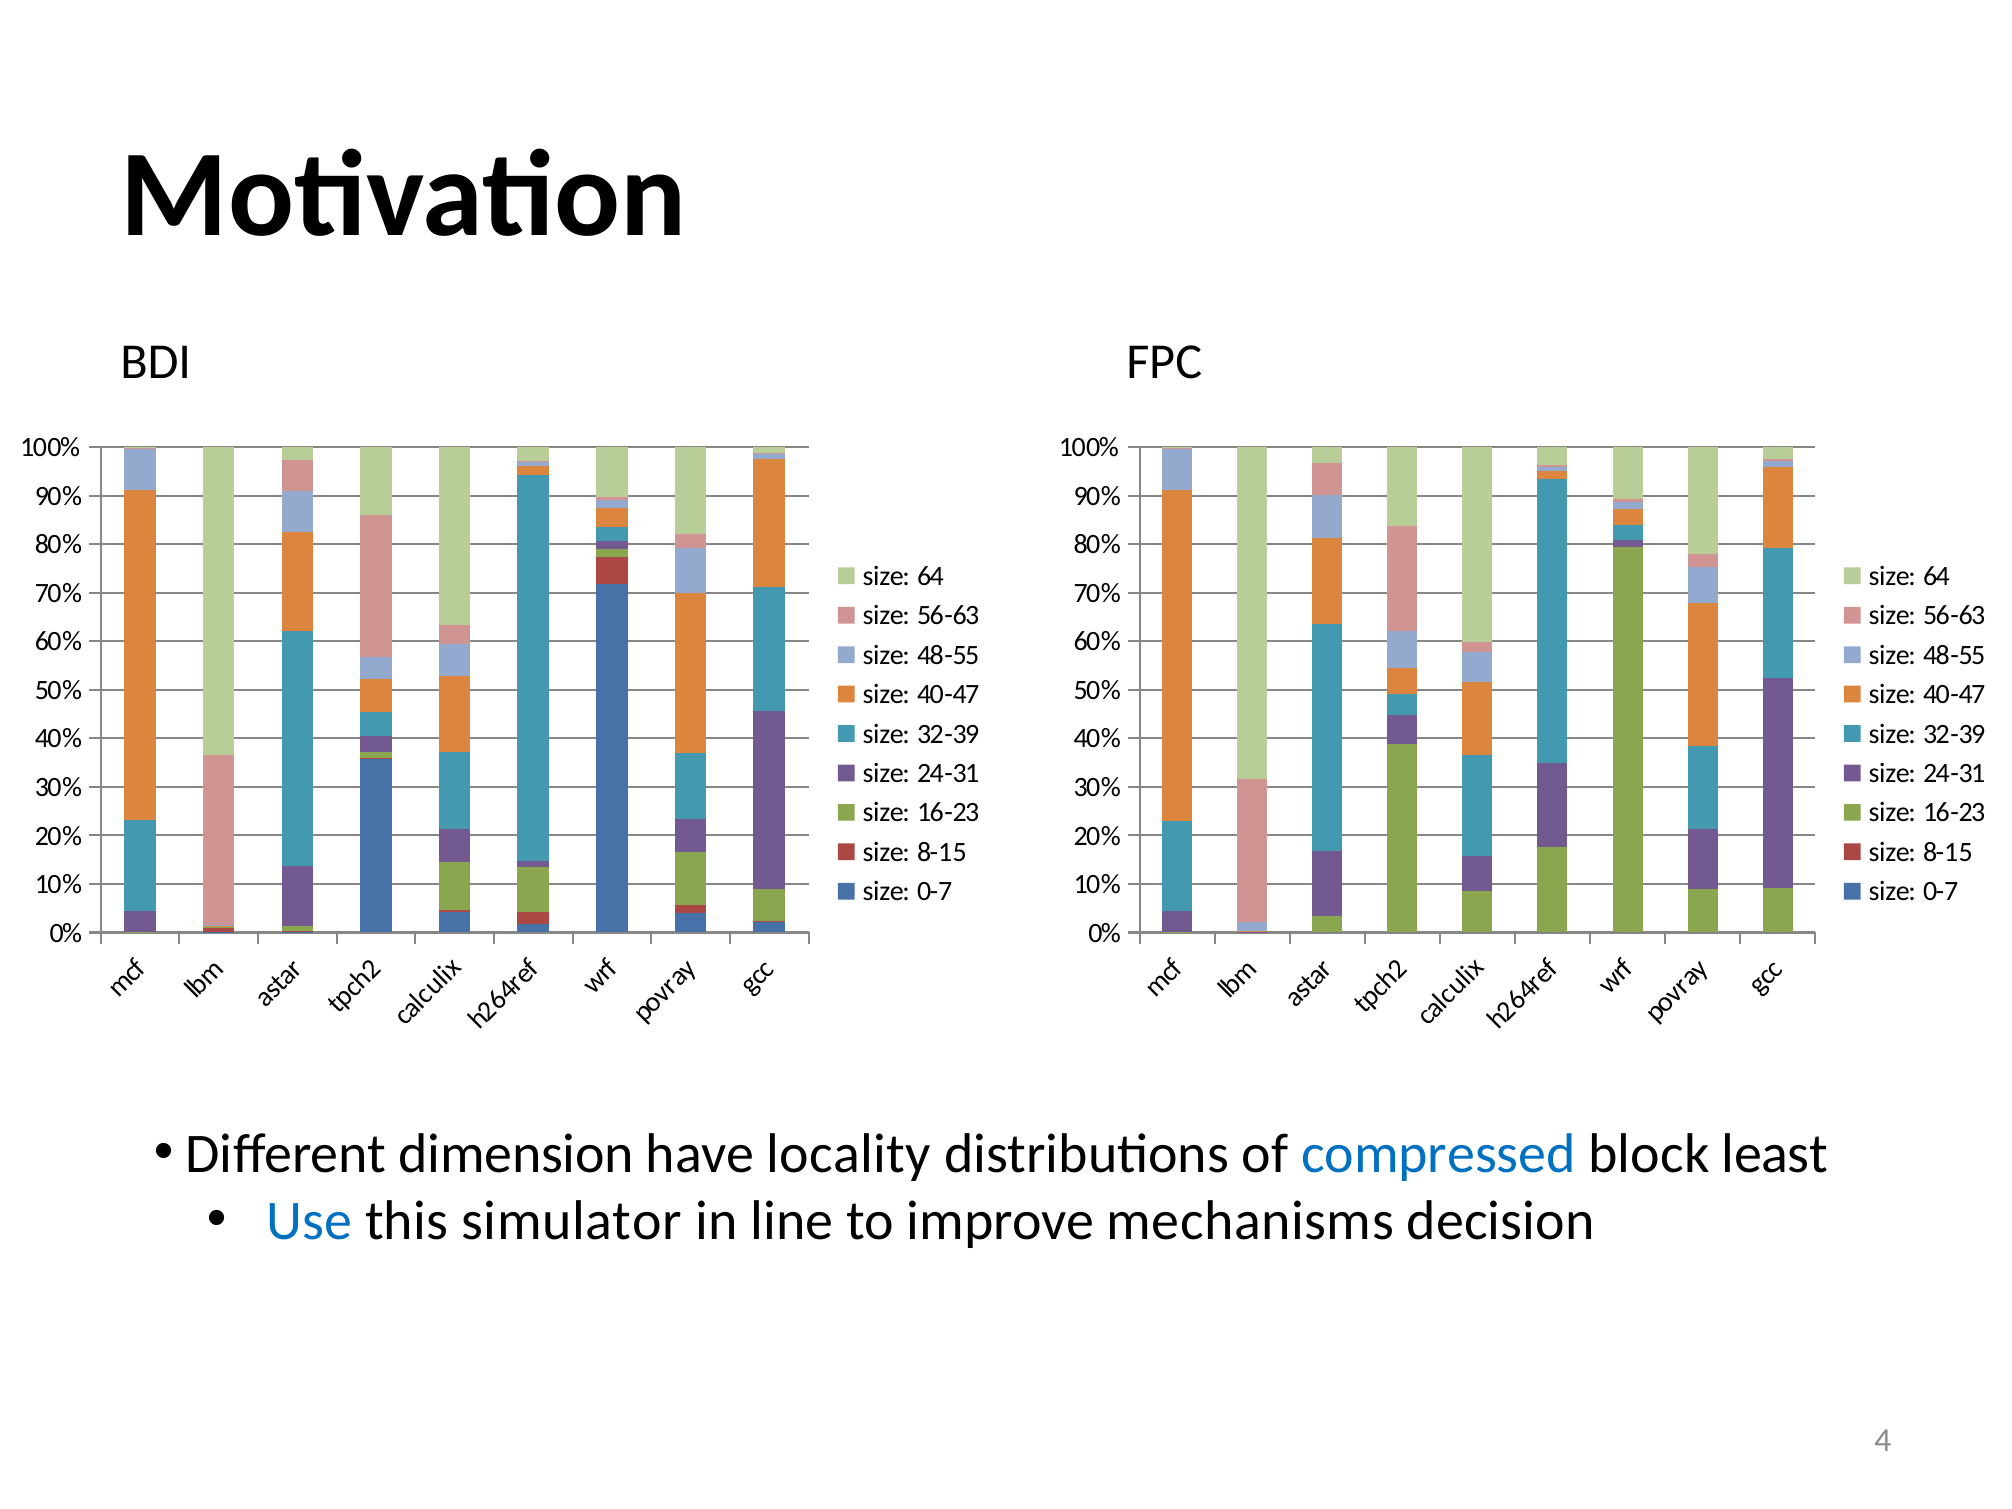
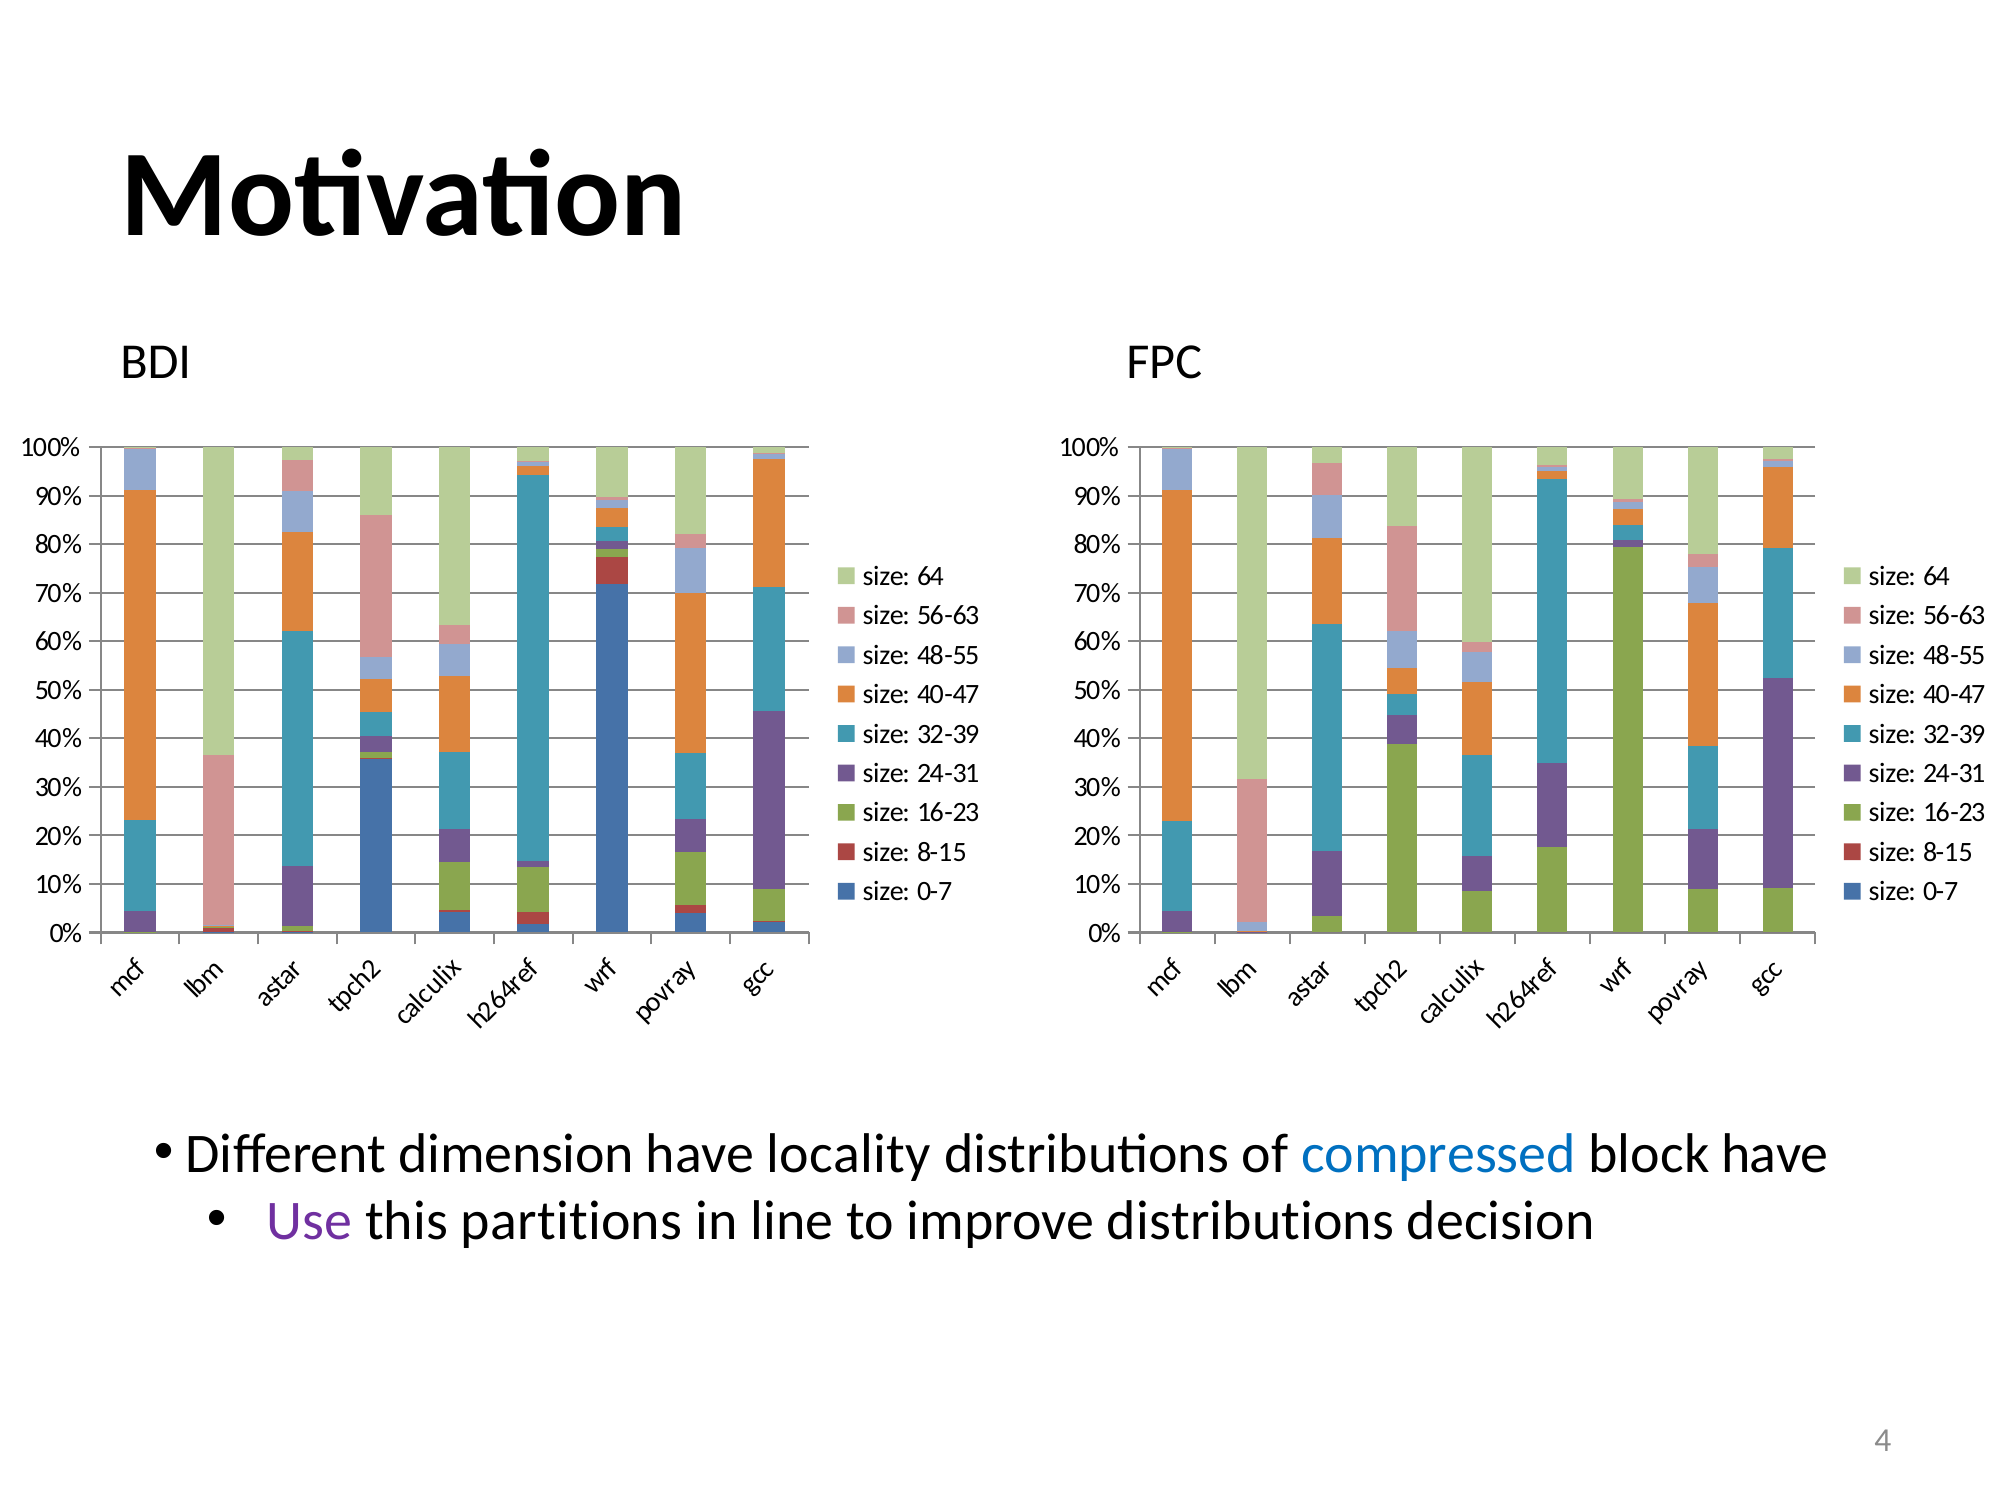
block least: least -> have (1775, 1154)
Use colour: blue -> purple (310, 1221)
simulator: simulator -> partitions (572, 1221)
improve mechanisms: mechanisms -> distributions (1251, 1221)
